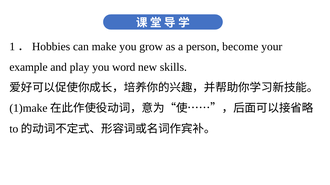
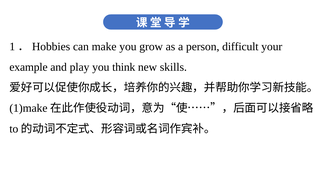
become: become -> difficult (240, 47)
word: word -> think (124, 67)
